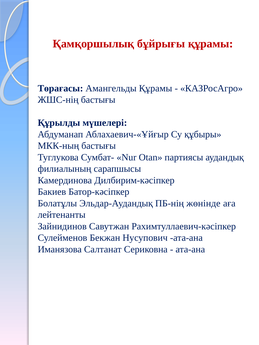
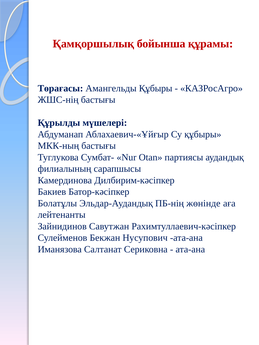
бұйрығы: бұйрығы -> бойынша (161, 44)
Амангельды Құрамы: Құрамы -> Құбыры (156, 88)
